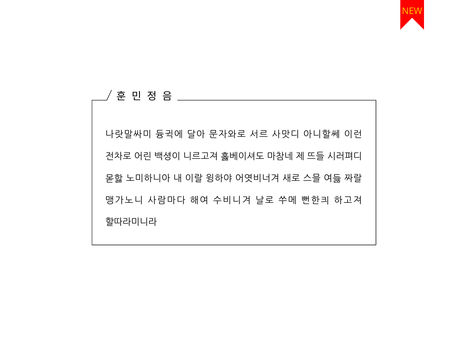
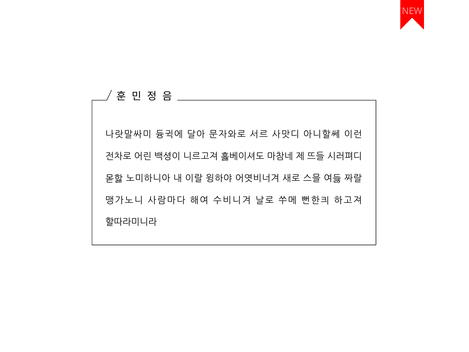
NEW colour: yellow -> pink (412, 11)
